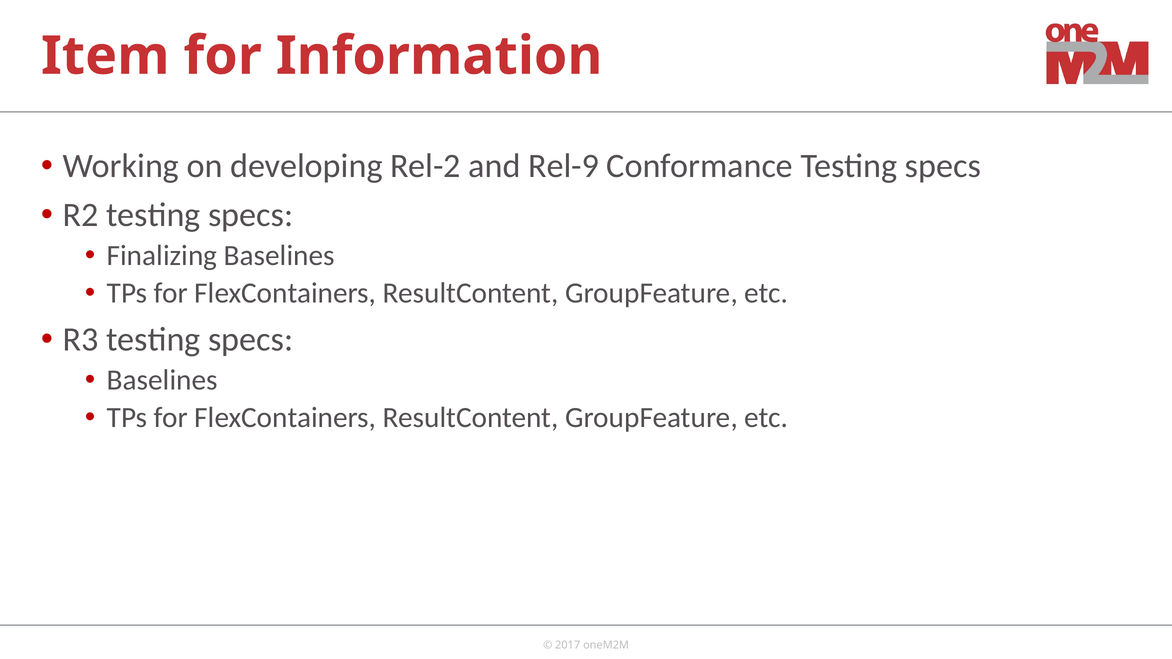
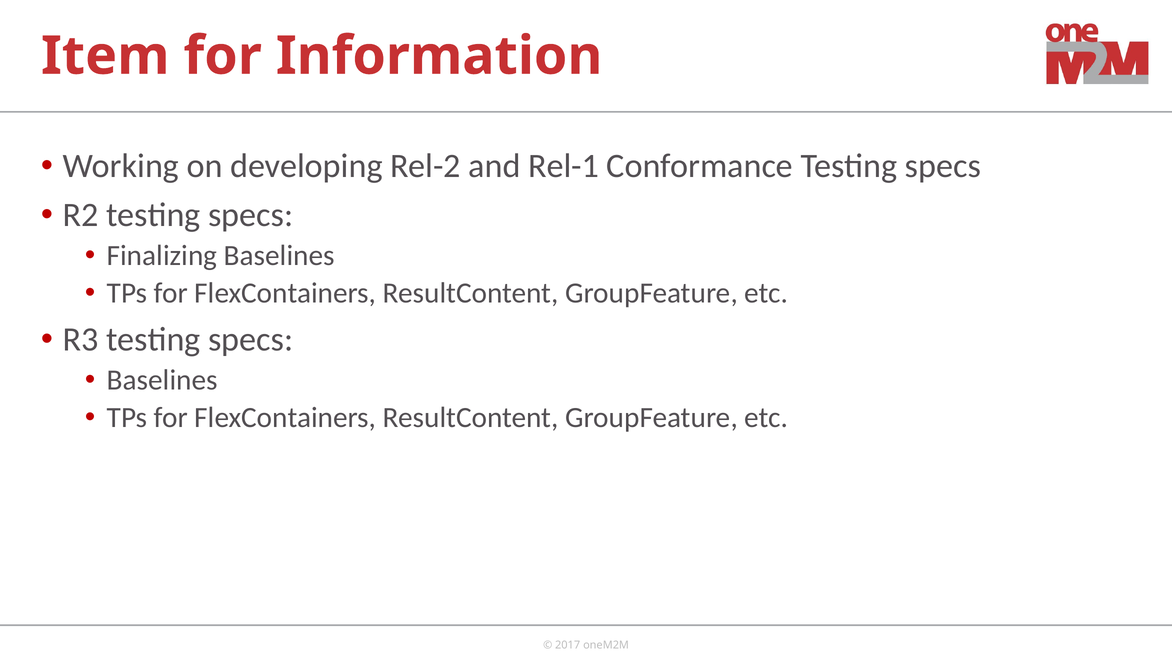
Rel-9: Rel-9 -> Rel-1 (564, 166)
